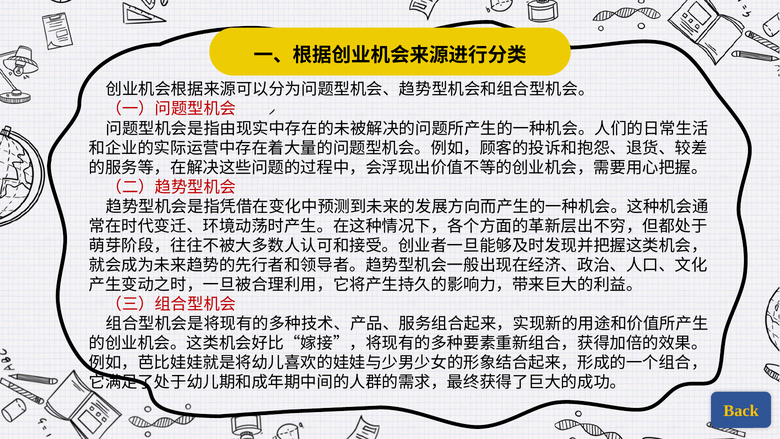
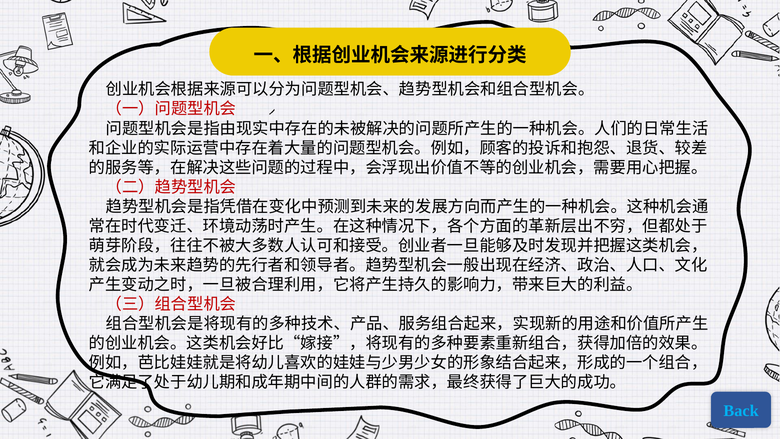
Back colour: yellow -> light blue (741, 411)
